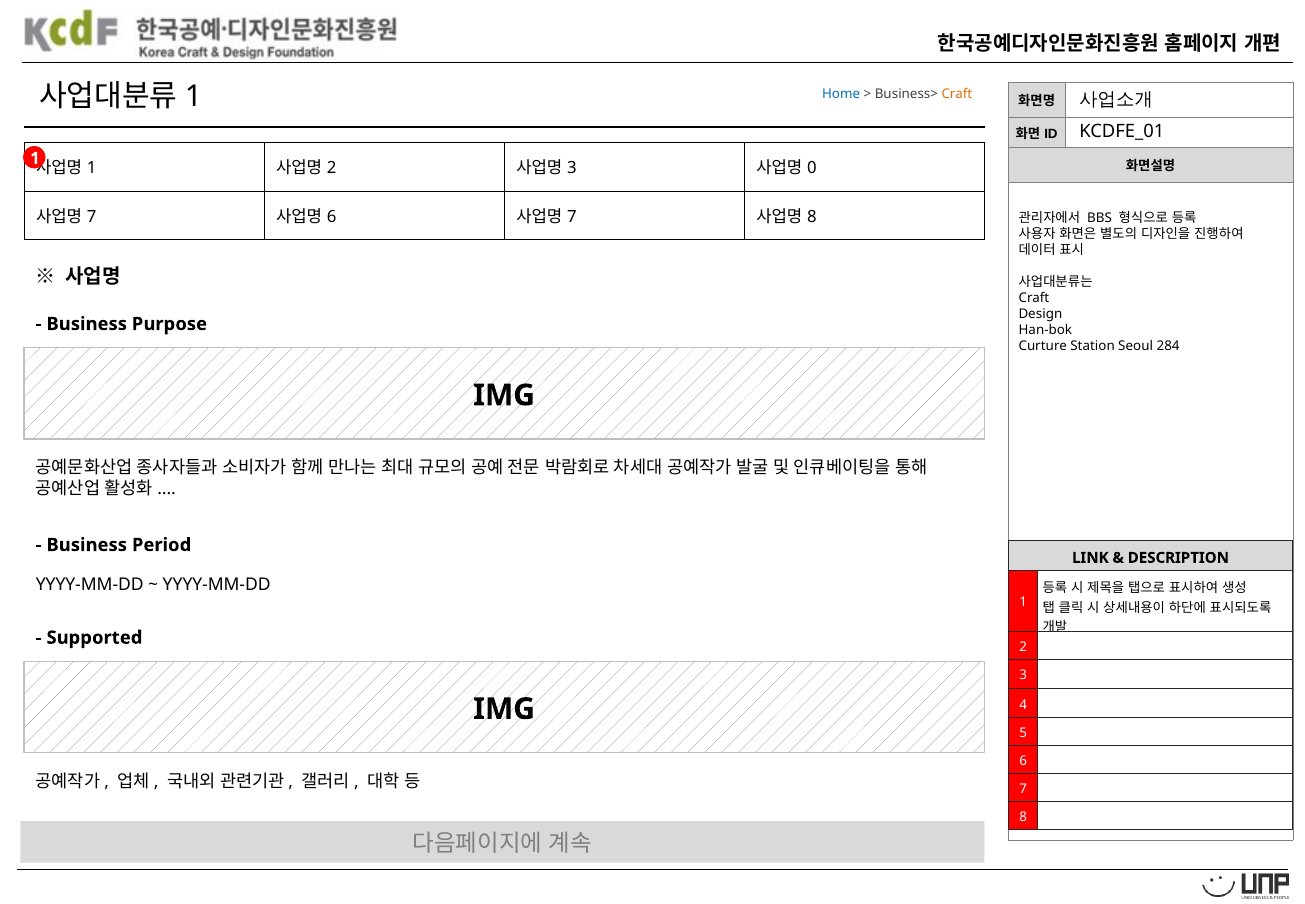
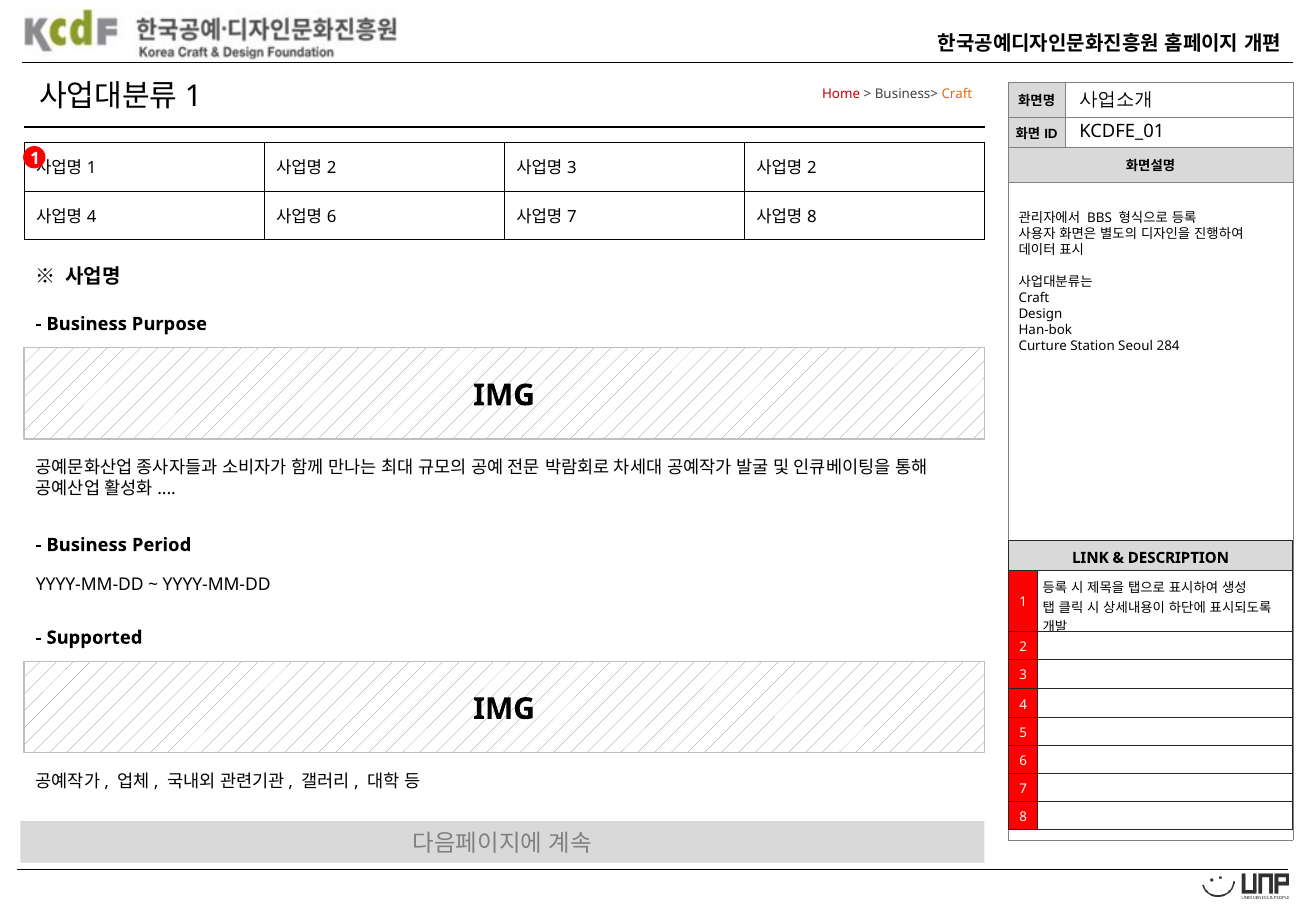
Home colour: blue -> red (841, 94)
0: 0 -> 2 (812, 168)
7: 7 -> 4 (92, 217)
